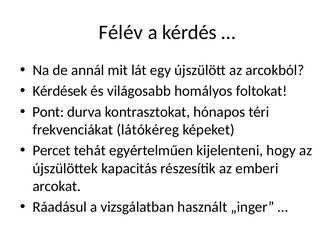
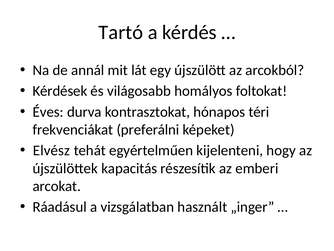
Félév: Félév -> Tartó (121, 32)
Pont: Pont -> Éves (48, 112)
látókéreg: látókéreg -> preferálni (148, 129)
Percet: Percet -> Elvész (51, 150)
